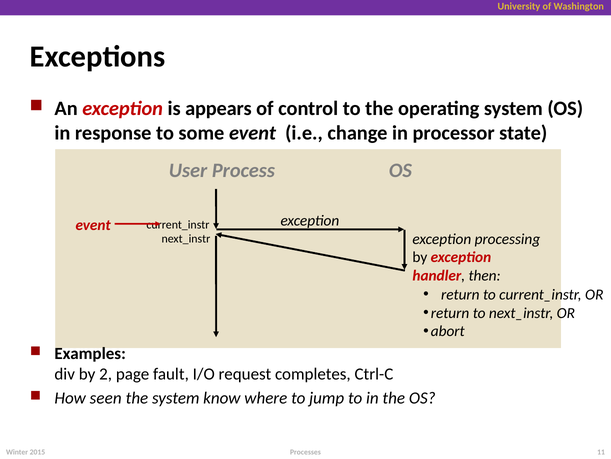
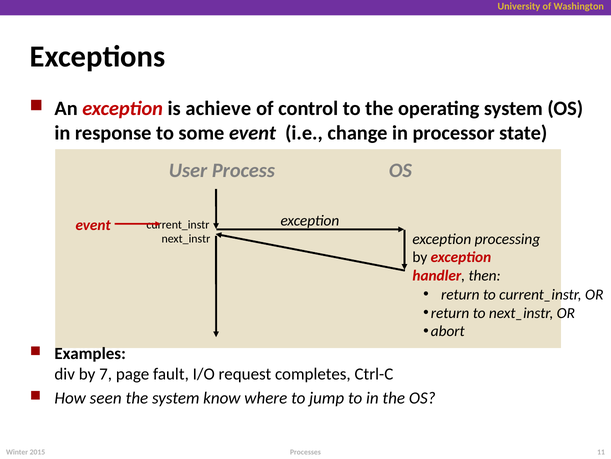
appears: appears -> achieve (218, 108)
2: 2 -> 7 (106, 374)
